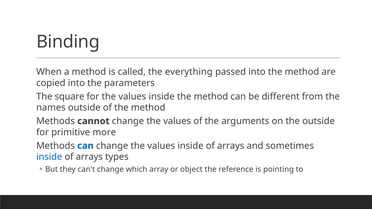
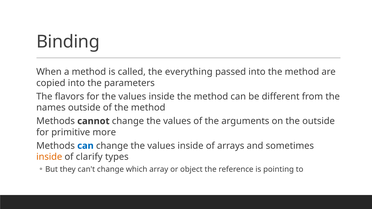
square: square -> flavors (70, 97)
inside colour: blue -> orange (49, 157)
arrays: arrays -> clarify (89, 157)
